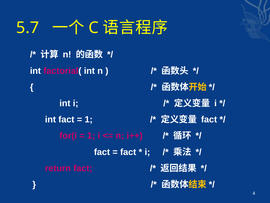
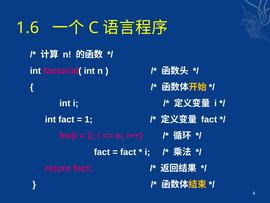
5.7: 5.7 -> 1.6 (28, 28)
